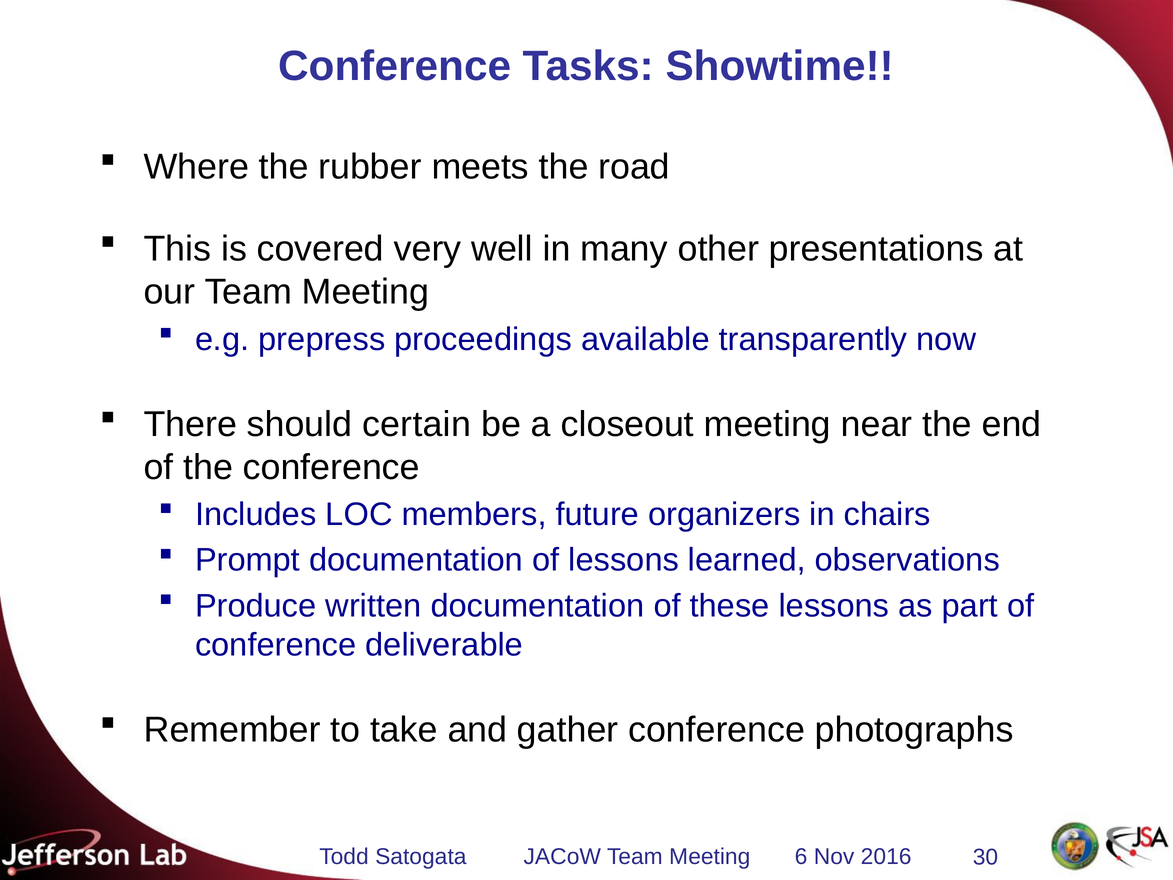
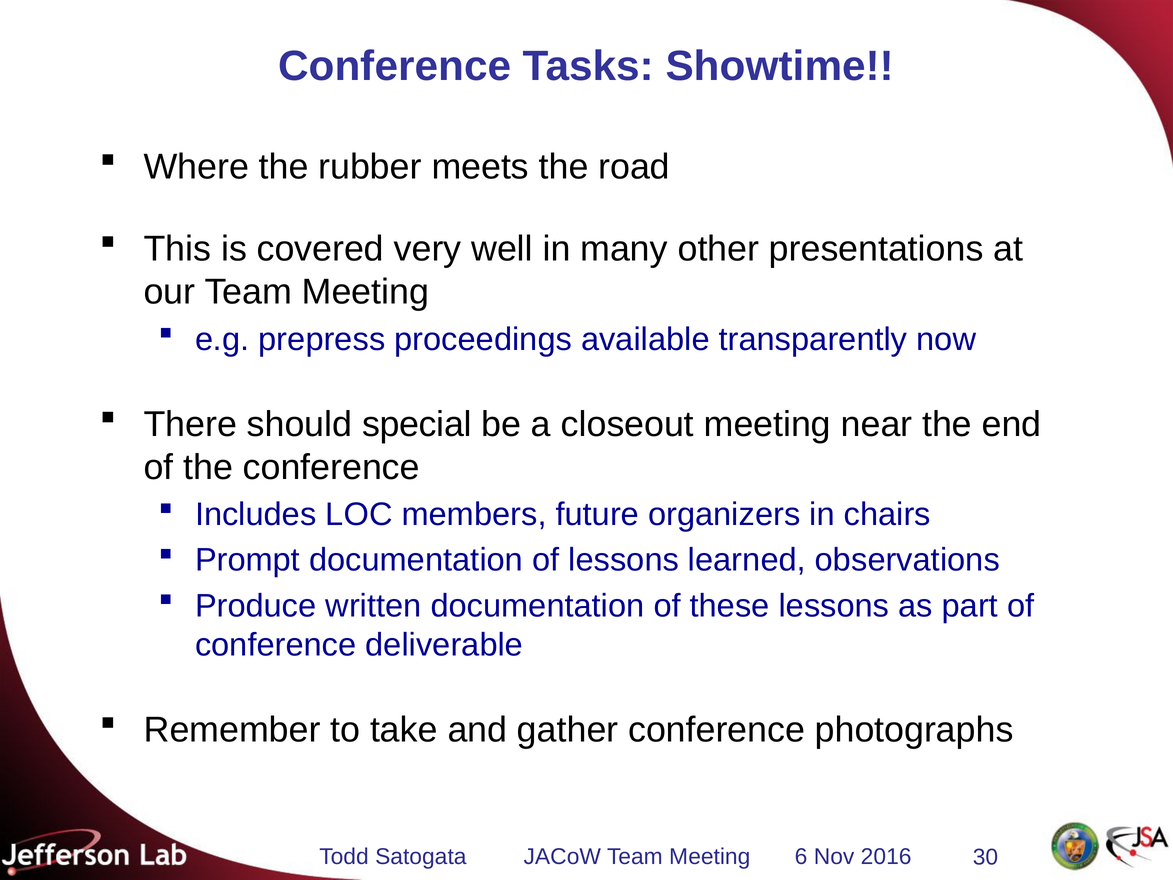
certain: certain -> special (417, 424)
